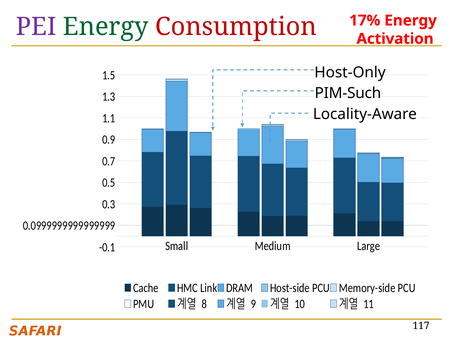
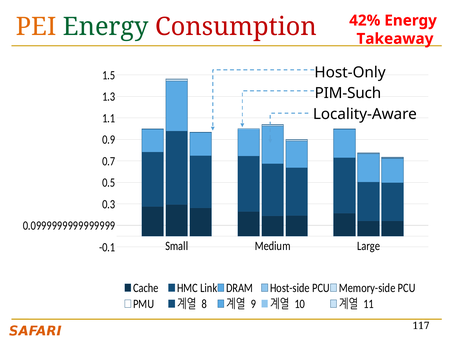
17%: 17% -> 42% (365, 20)
PEI colour: purple -> orange (36, 27)
Activation: Activation -> Takeaway (395, 39)
